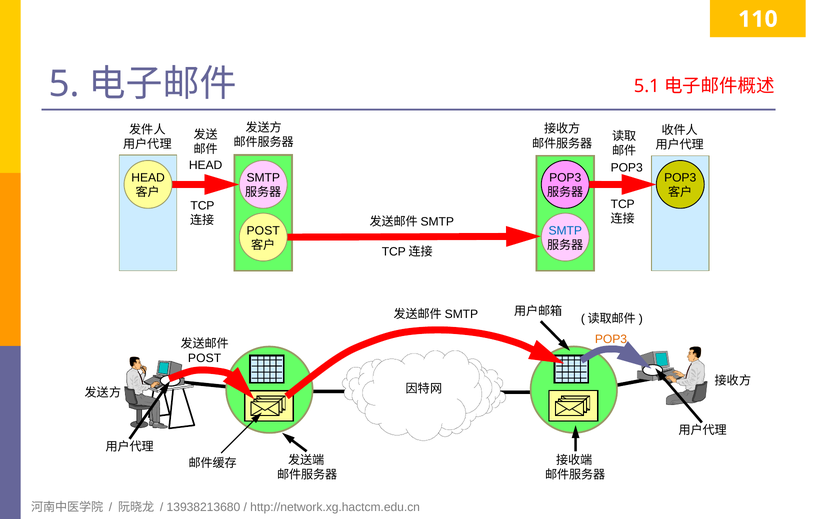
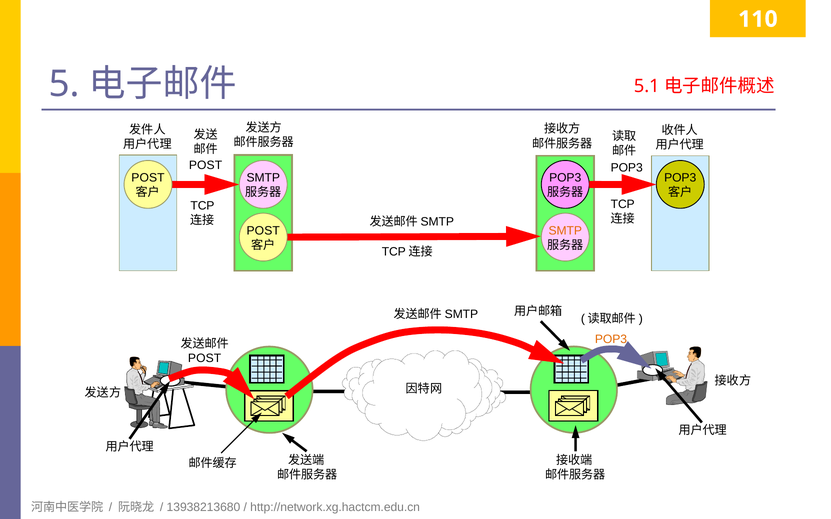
HEAD: HEAD -> POST (206, 166)
HEAD: HEAD -> POST (148, 178)
SMTP colour: blue -> orange (565, 231)
